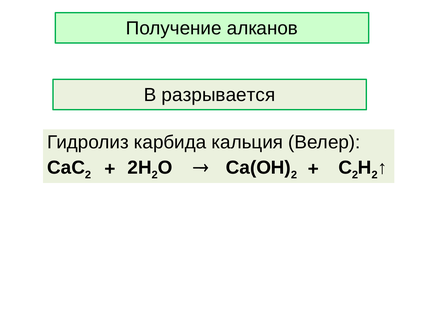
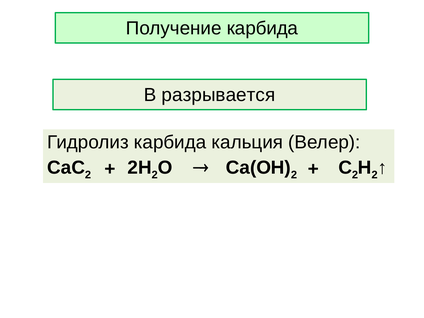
Получение алканов: алканов -> карбида (262, 28)
